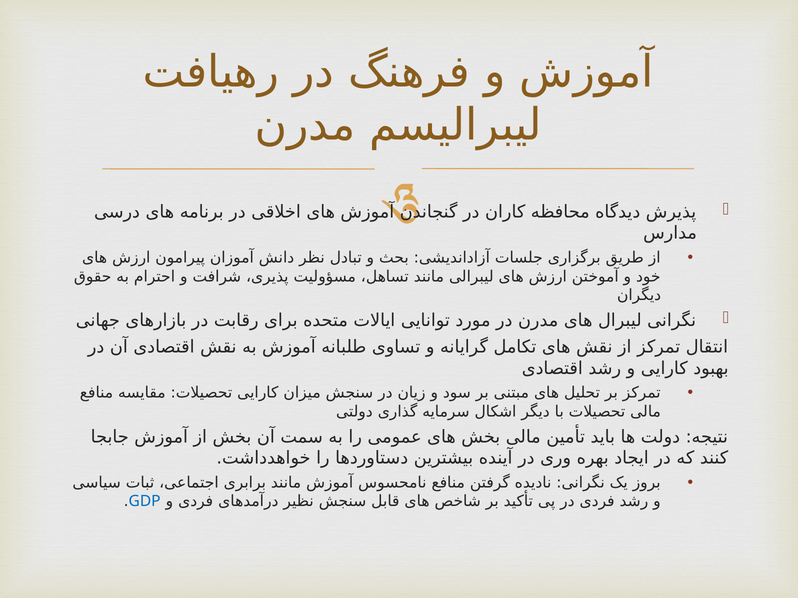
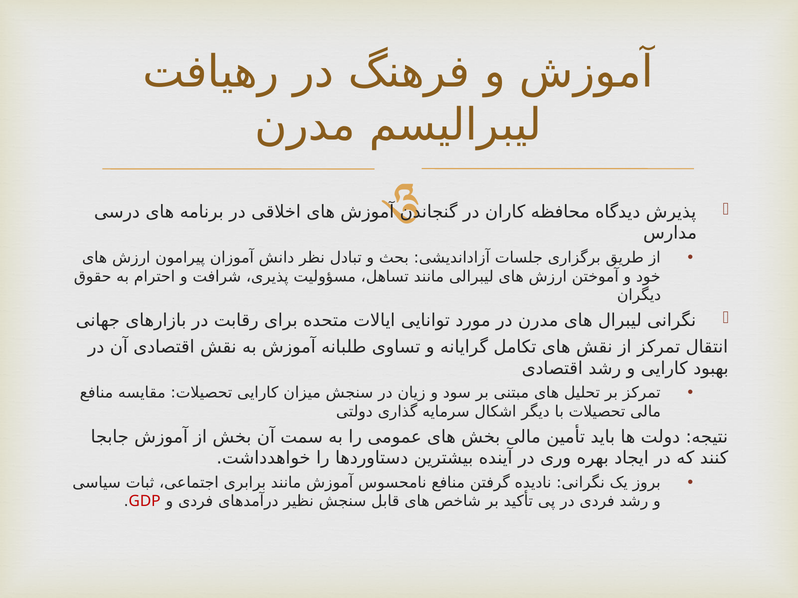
GDP colour: blue -> red (145, 502)
